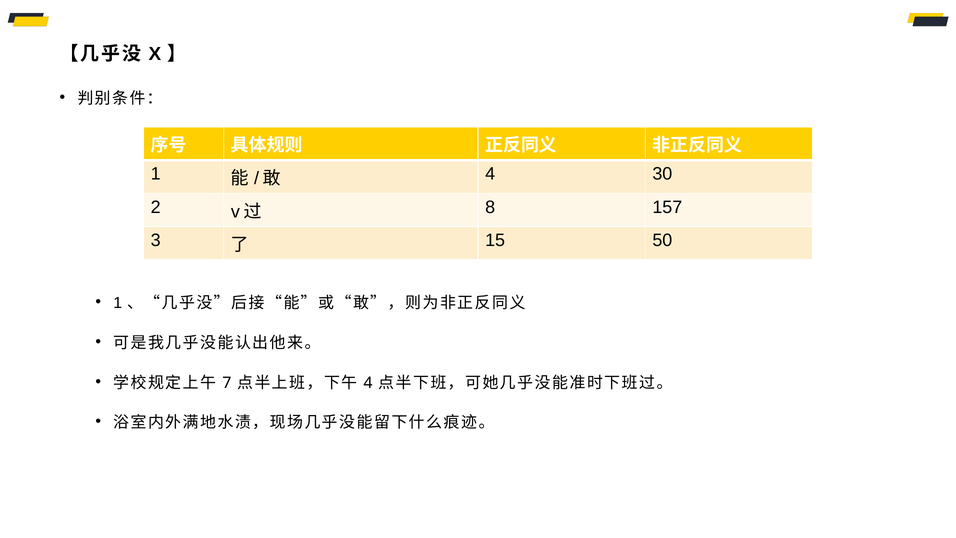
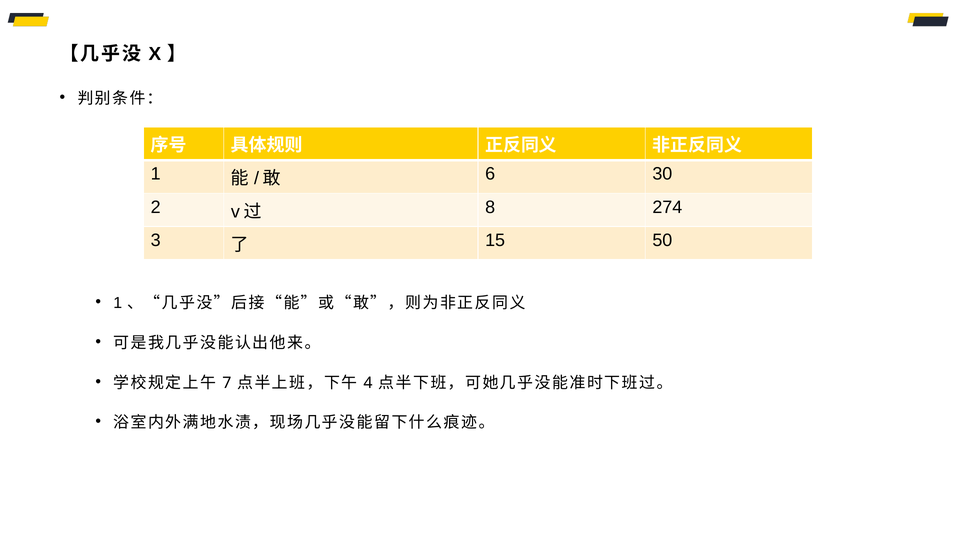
4: 4 -> 6 (490, 174)
157: 157 -> 274 (667, 207)
